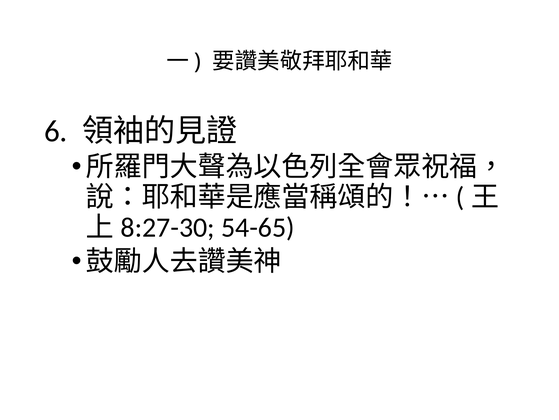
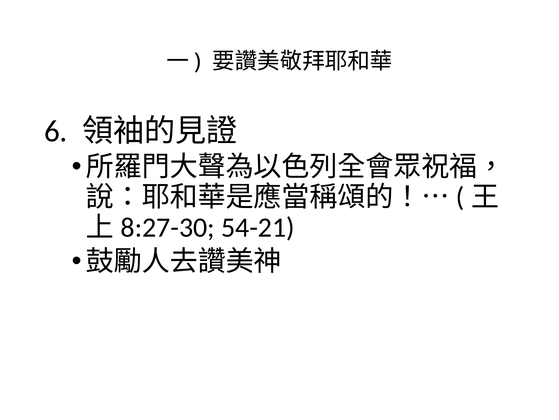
54-65: 54-65 -> 54-21 (258, 227)
